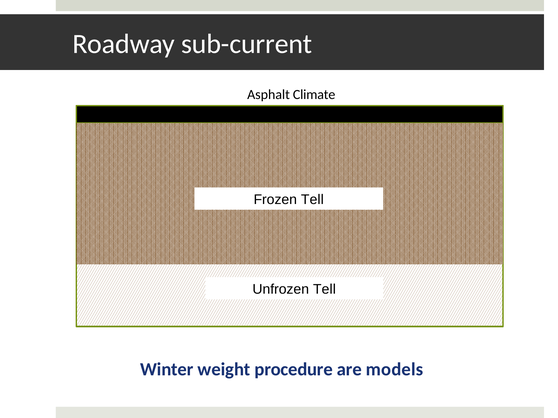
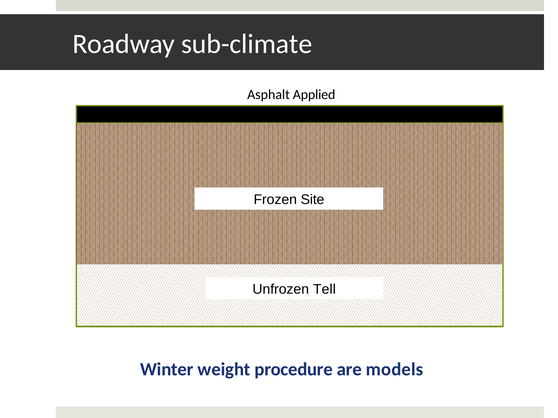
sub-current: sub-current -> sub-climate (247, 44)
Climate: Climate -> Applied (314, 95)
Frozen Tell: Tell -> Site (313, 200)
